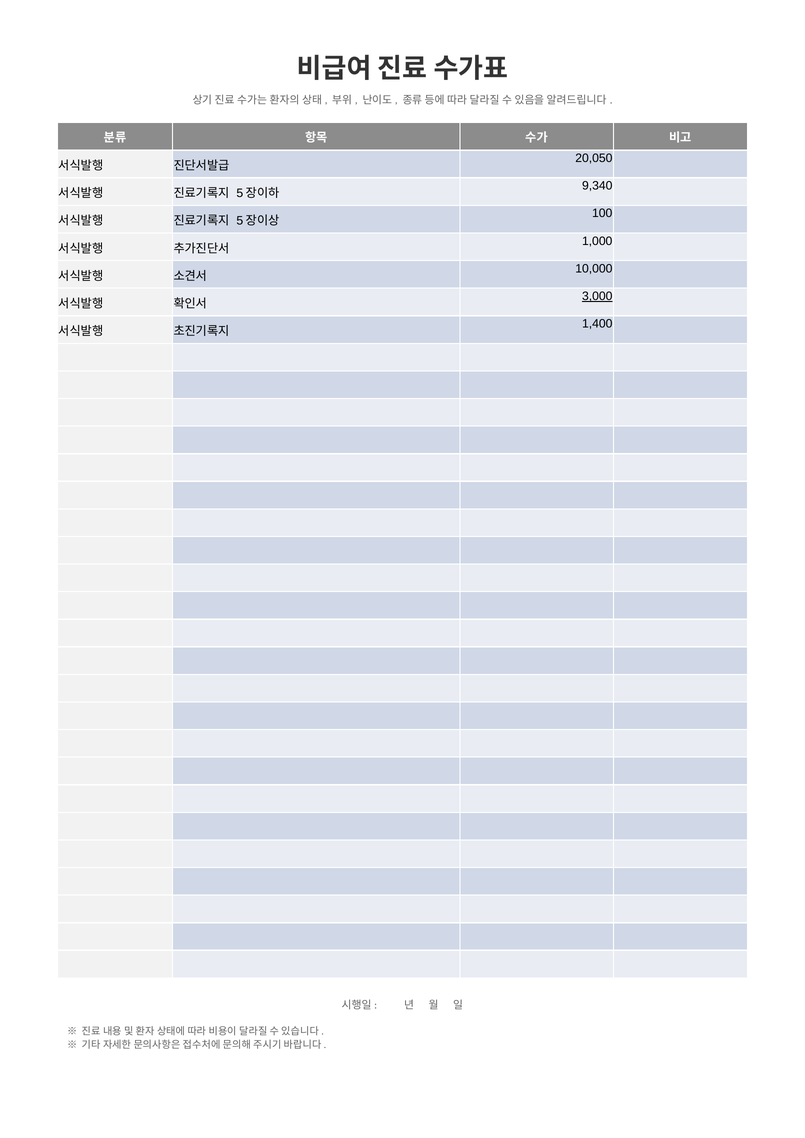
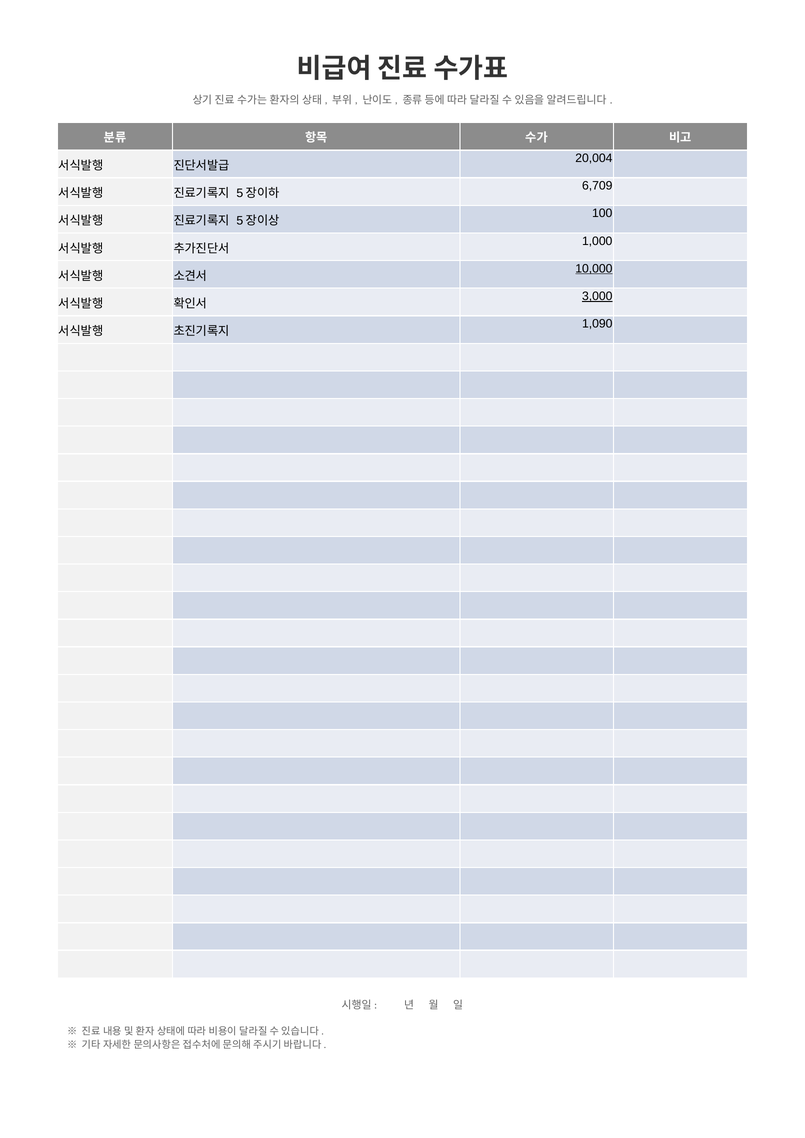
20,050: 20,050 -> 20,004 (594, 158)
9,340: 9,340 -> 6,709 (597, 186)
10,000 underline: none -> present (594, 269)
1,400: 1,400 -> 1,090 (597, 324)
